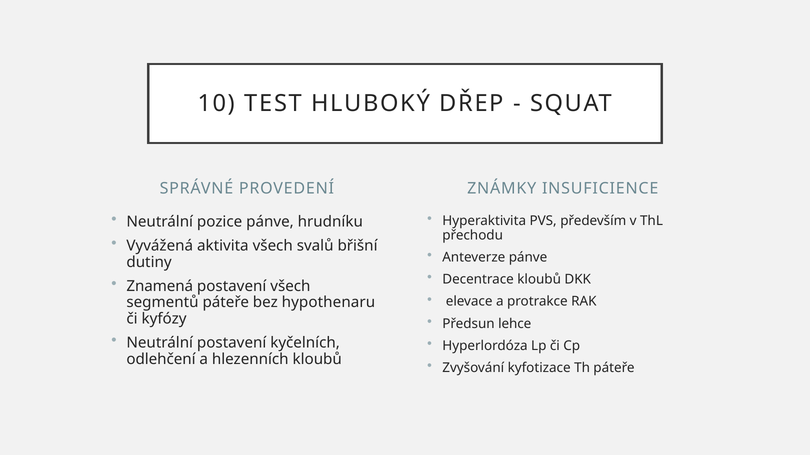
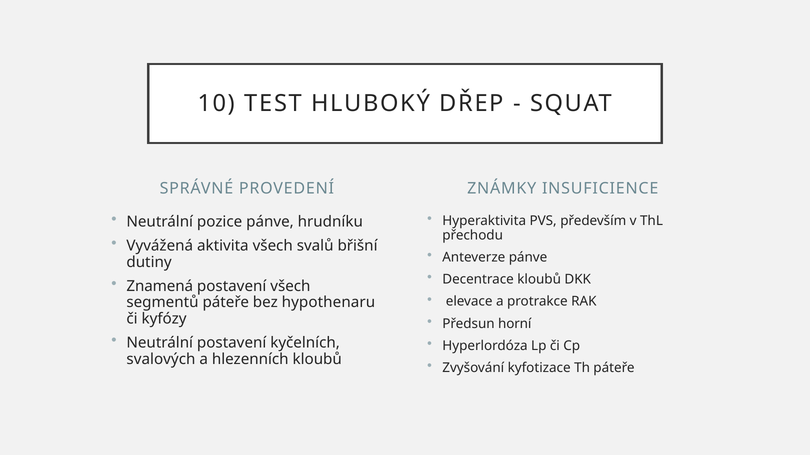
lehce: lehce -> horní (515, 324)
odlehčení: odlehčení -> svalových (161, 360)
